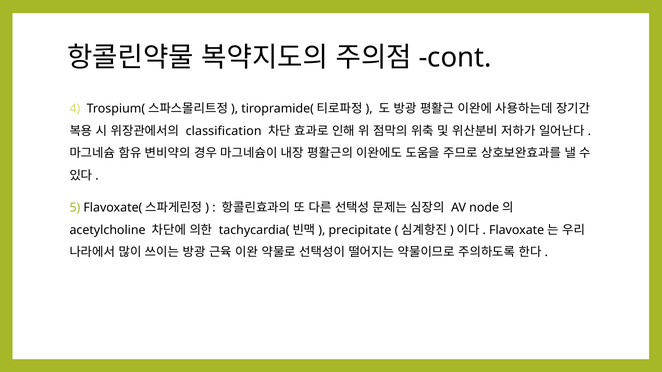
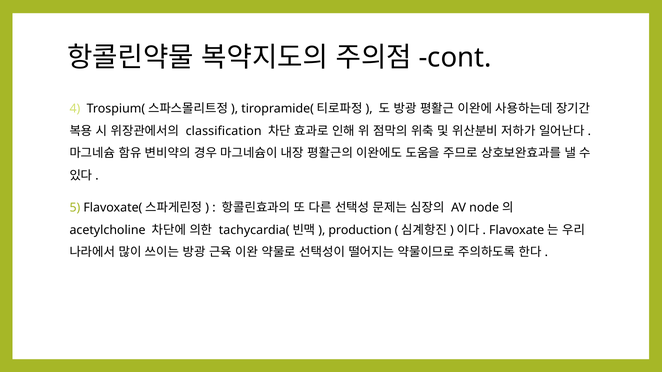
precipitate: precipitate -> production (360, 230)
